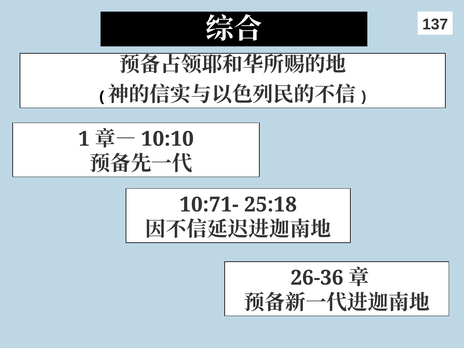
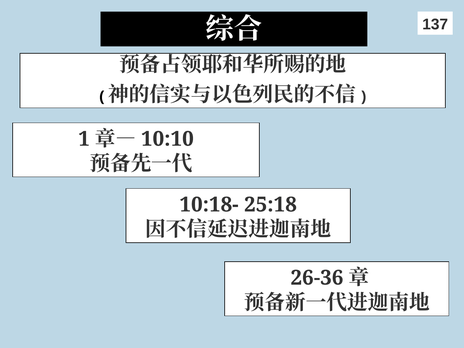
10:71-: 10:71- -> 10:18- (209, 205)
